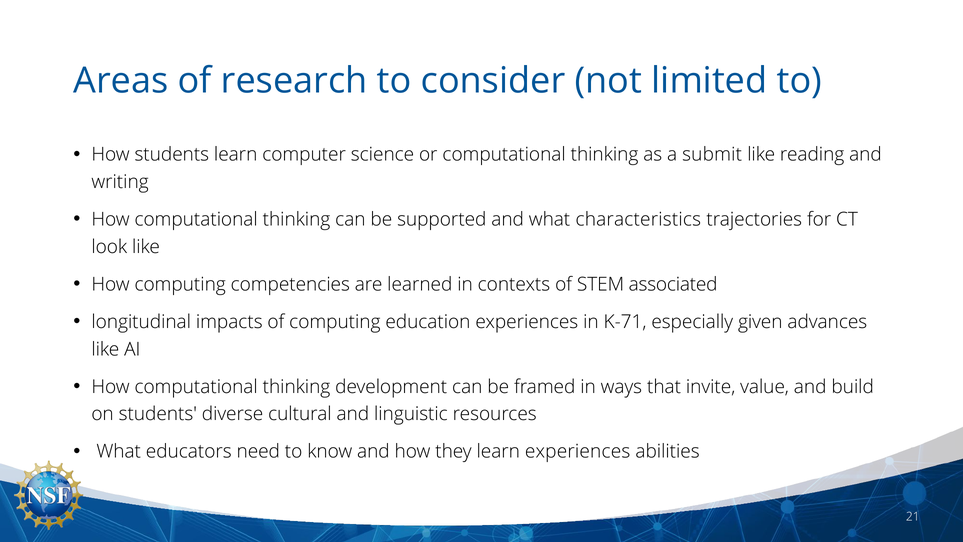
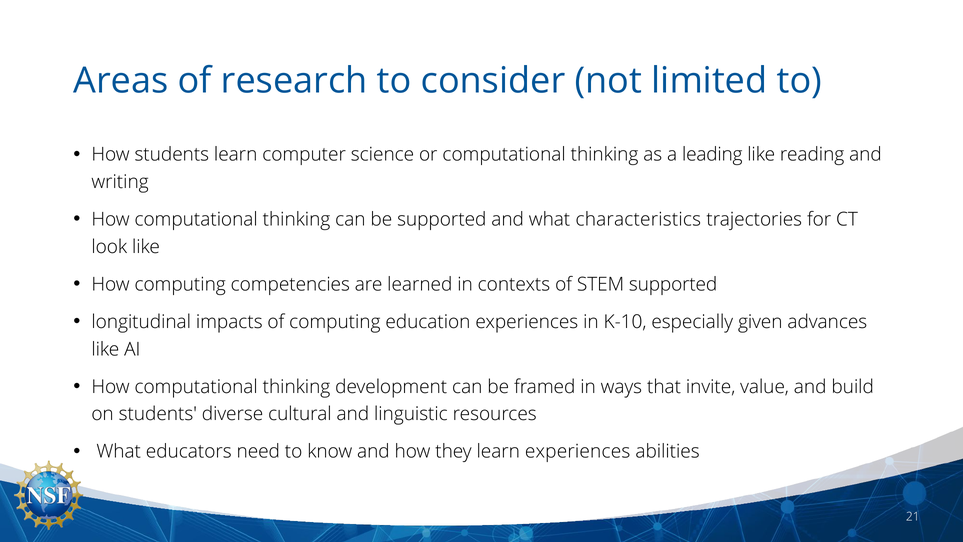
submit: submit -> leading (712, 154)
STEM associated: associated -> supported (673, 284)
K-71: K-71 -> K-10 (625, 322)
